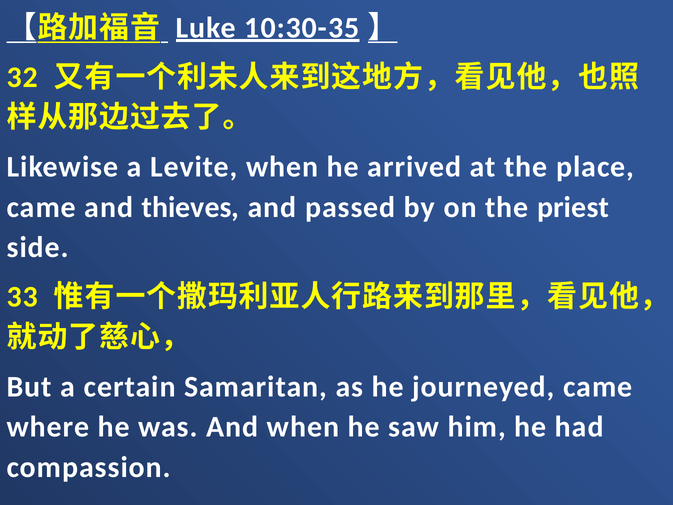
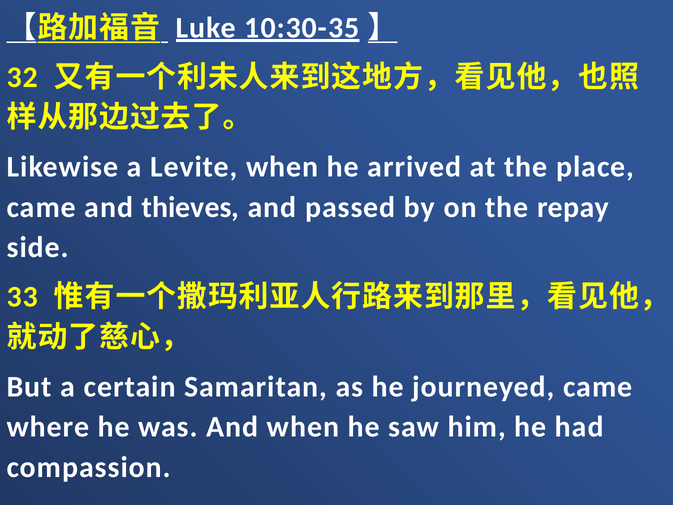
priest: priest -> repay (573, 207)
